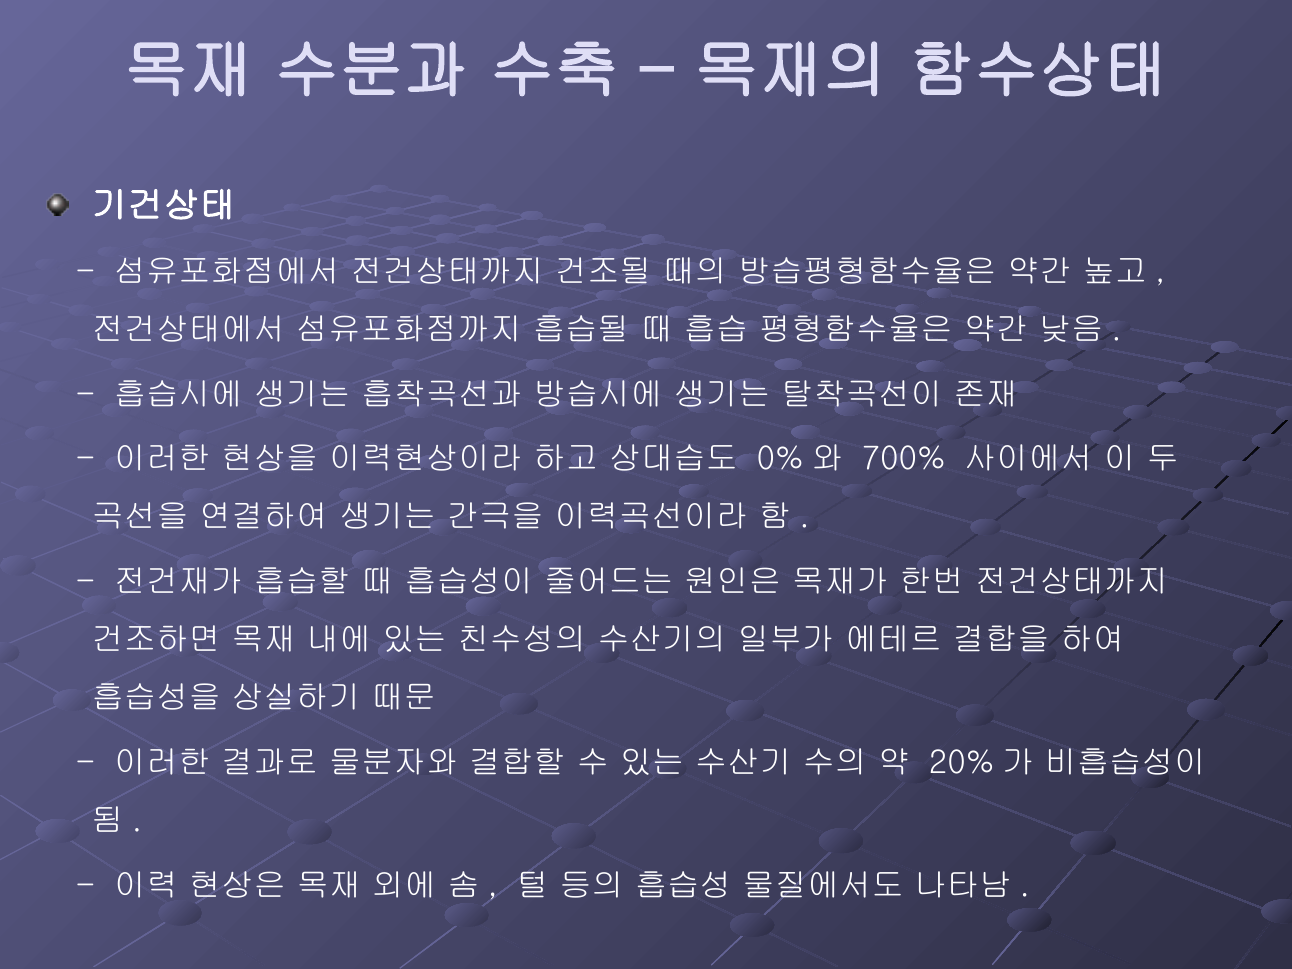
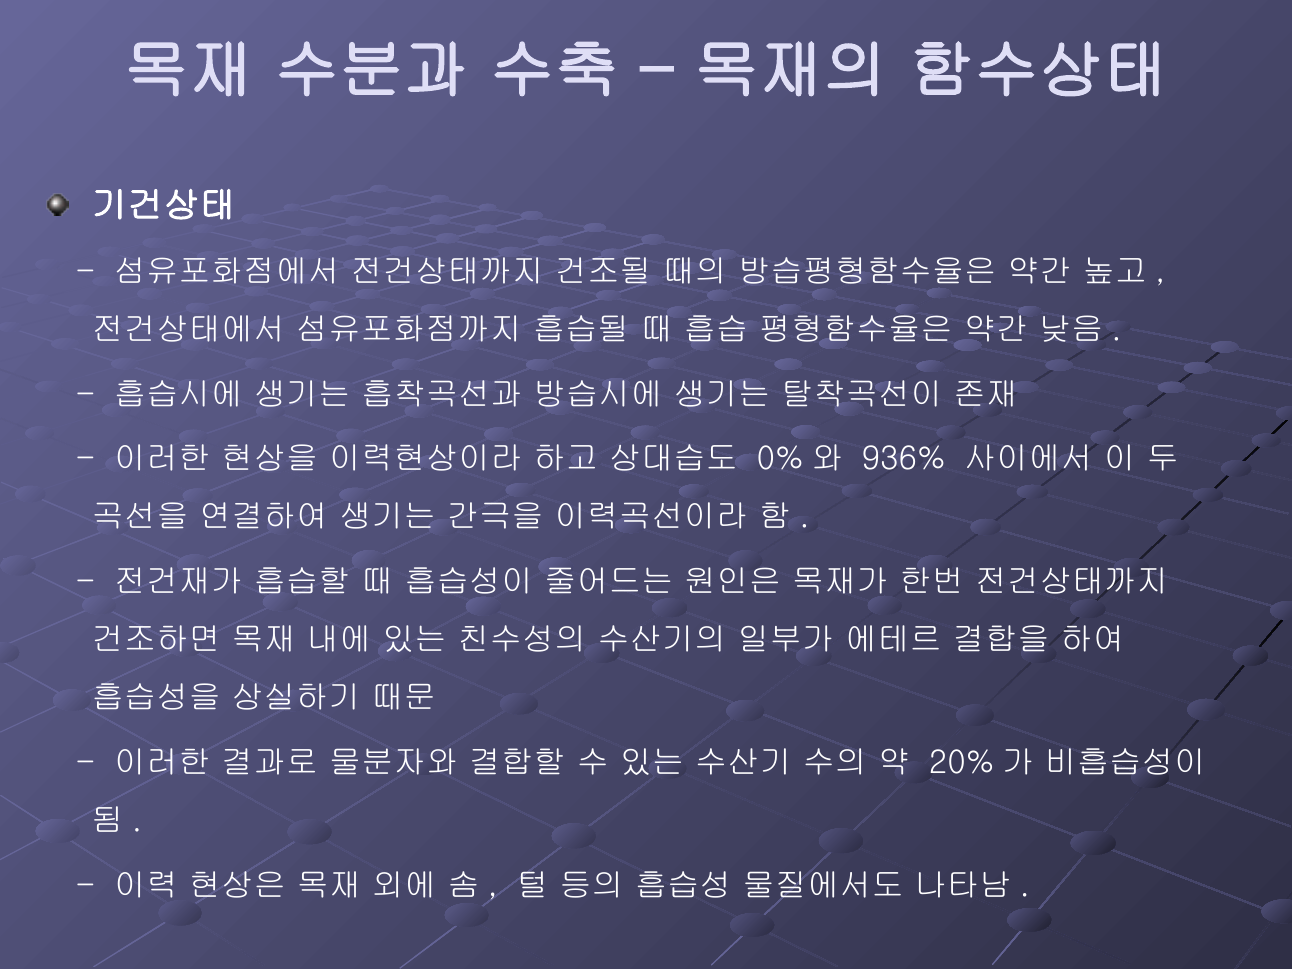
700%: 700% -> 936% (903, 459)
